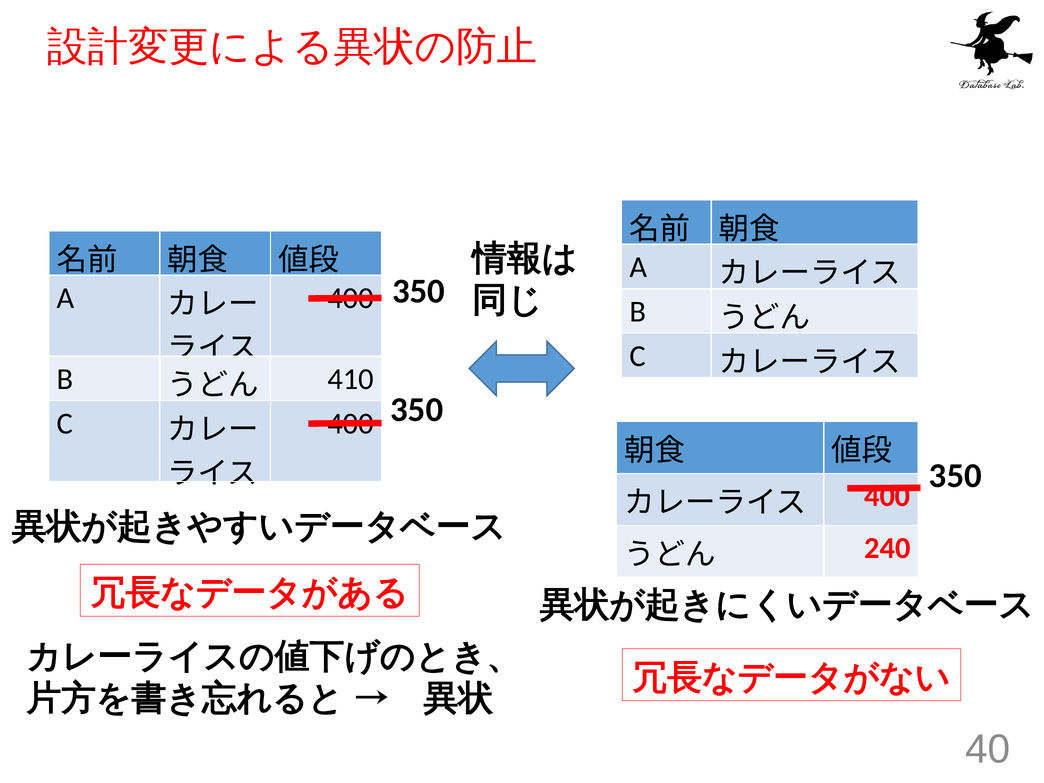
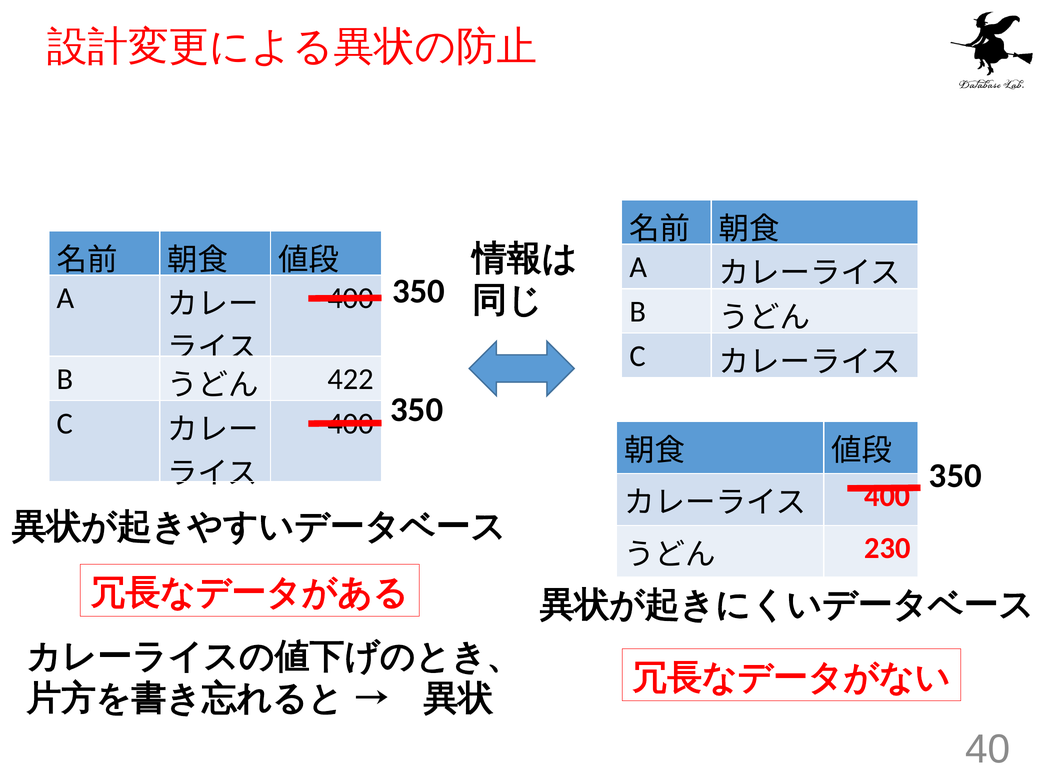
410: 410 -> 422 (350, 379)
240: 240 -> 230 (887, 548)
